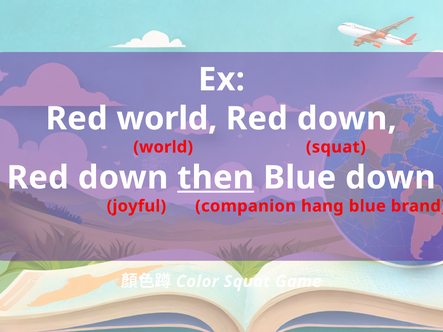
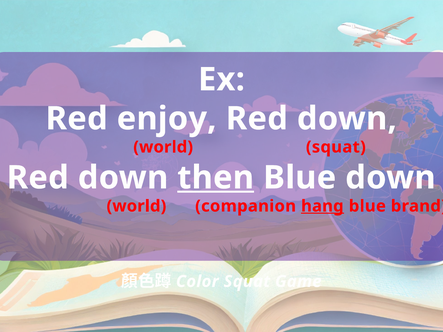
Red world: world -> enjoy (167, 119)
joyful: joyful -> world (136, 206)
hang underline: none -> present (322, 206)
